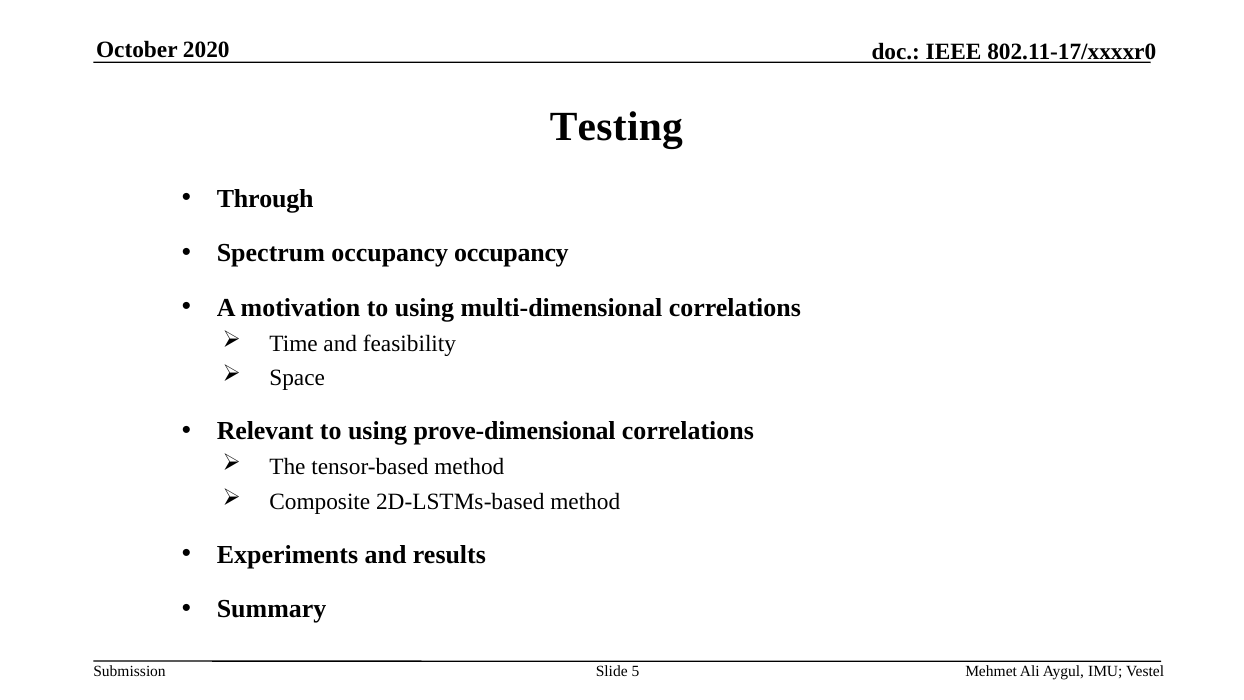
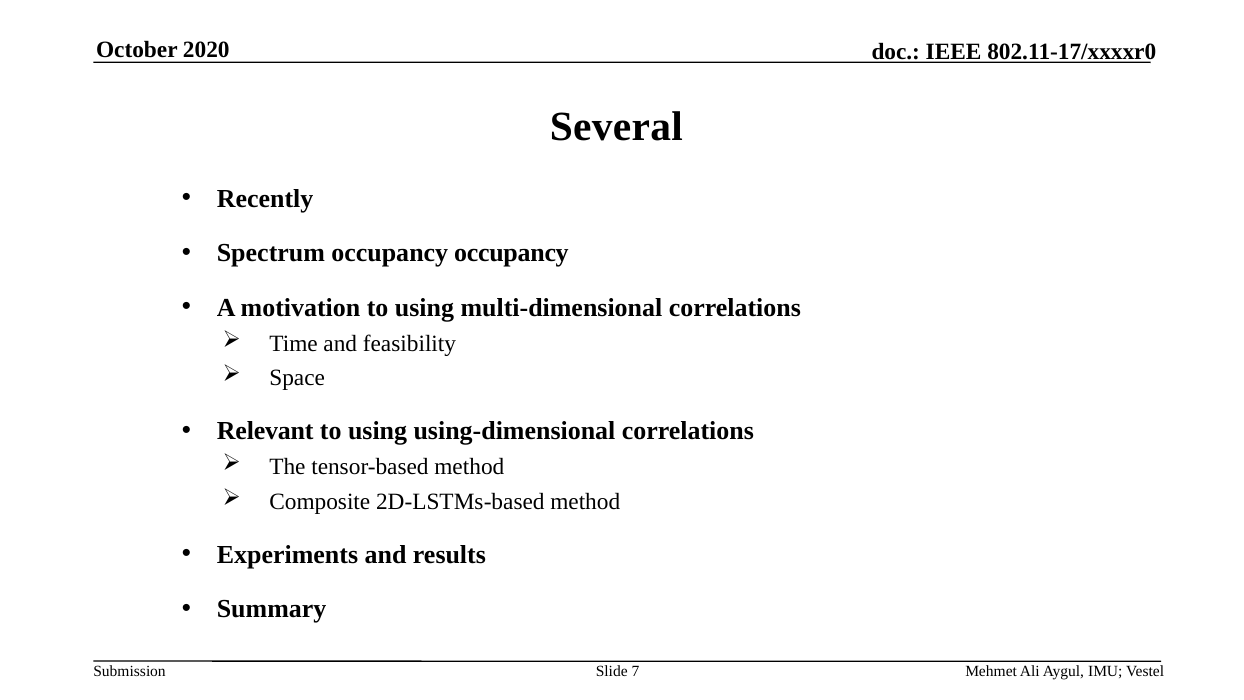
Testing: Testing -> Several (616, 127)
Through: Through -> Recently (265, 199)
prove-dimensional: prove-dimensional -> using-dimensional (514, 431)
5: 5 -> 7 (636, 671)
